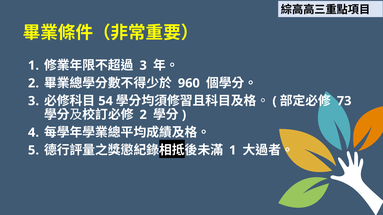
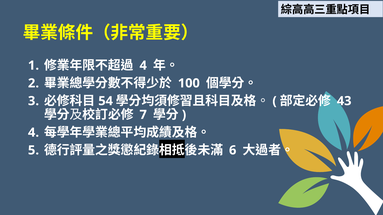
3: 3 -> 4 (143, 66)
960: 960 -> 100 (189, 83)
73: 73 -> 43 (344, 101)
2: 2 -> 7 (143, 115)
1: 1 -> 6 (233, 151)
